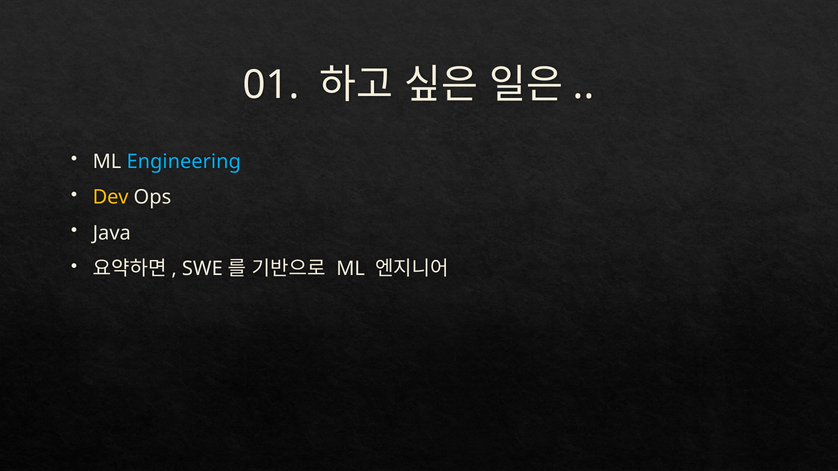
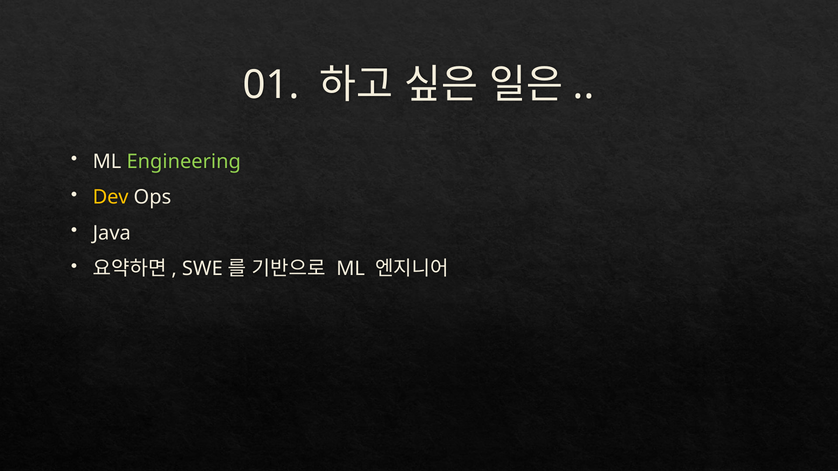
Engineering colour: light blue -> light green (184, 162)
